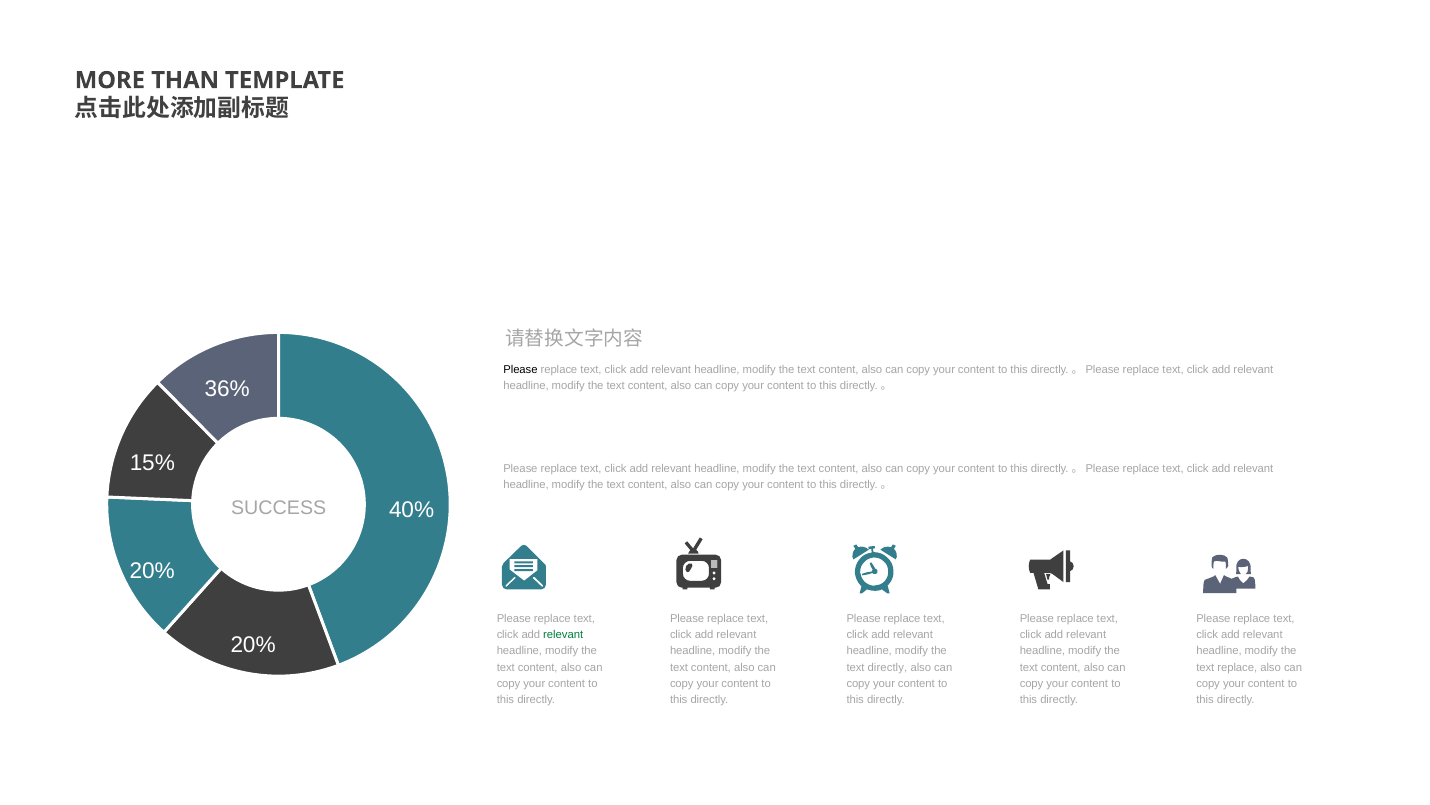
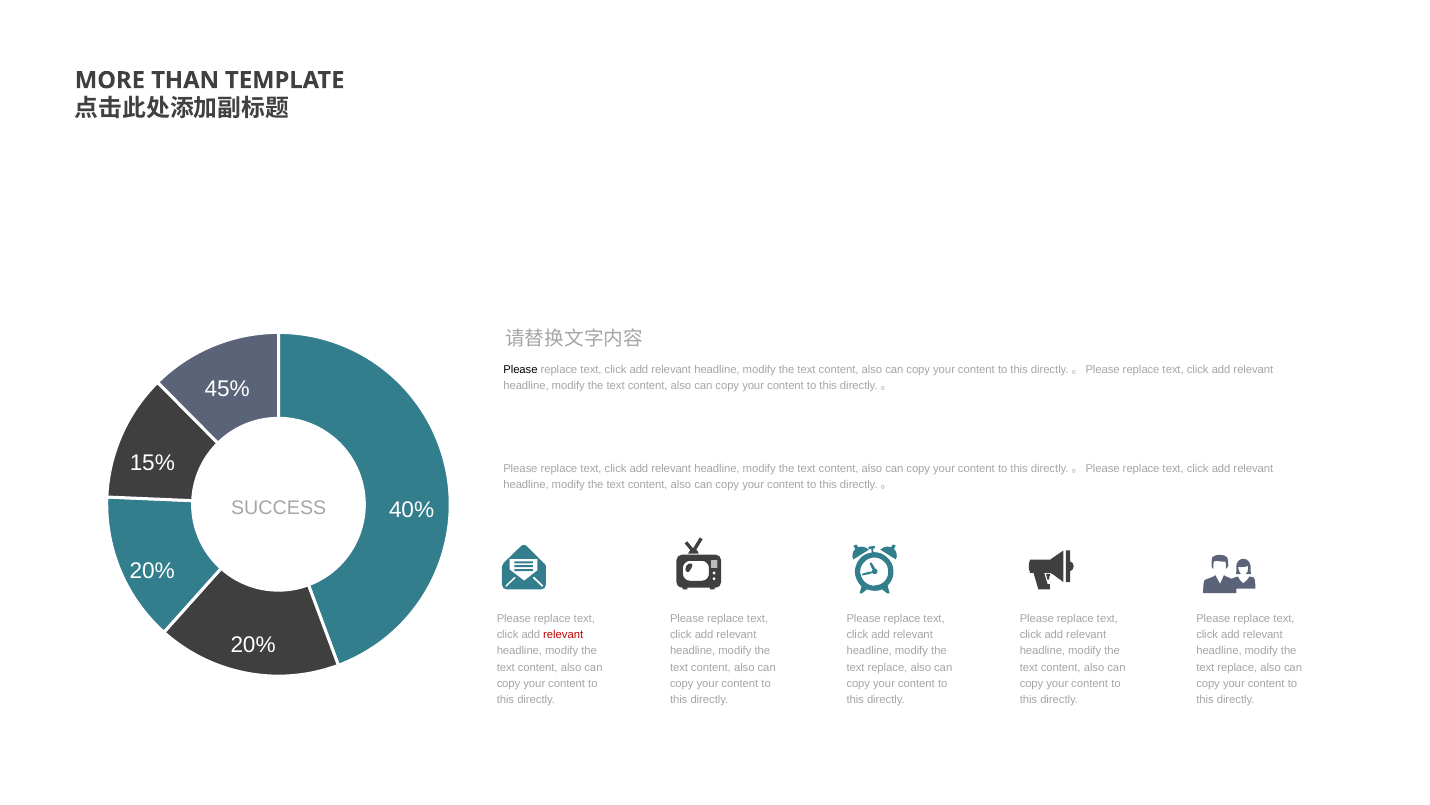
36%: 36% -> 45% (227, 389)
relevant colour: green -> red (563, 634)
directly: directly -> replace (887, 667)
